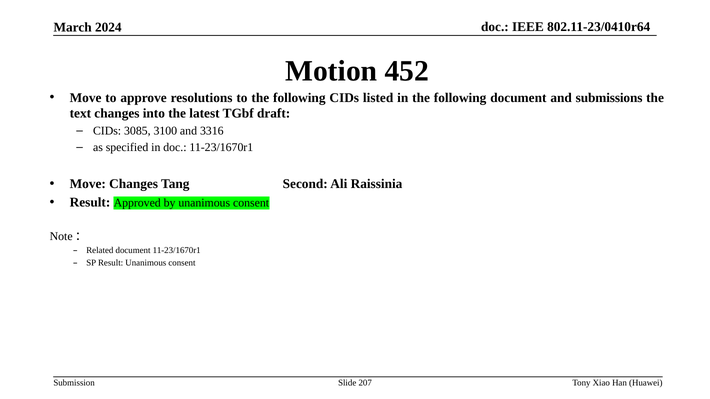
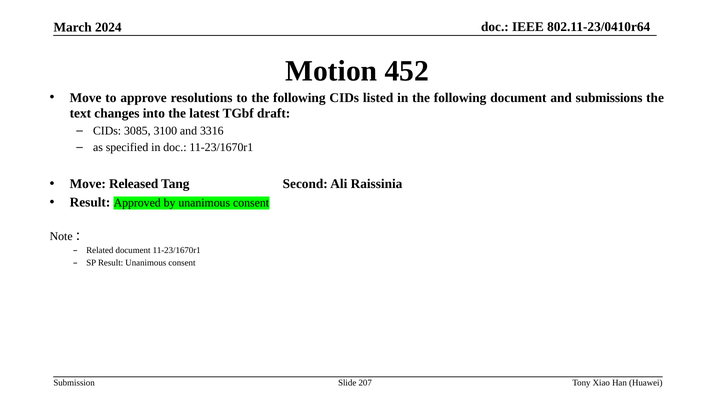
Move Changes: Changes -> Released (134, 184)
